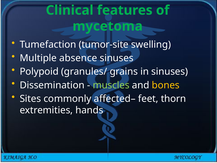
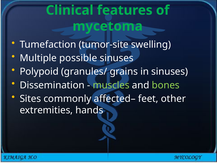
absence: absence -> possible (78, 58)
bones colour: yellow -> light green (166, 85)
thorn: thorn -> other (173, 99)
